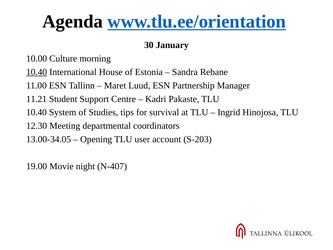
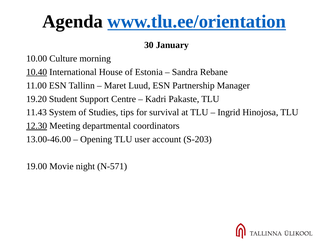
11.21: 11.21 -> 19.20 (37, 99)
10.40: 10.40 -> 11.43 (37, 112)
12.30 underline: none -> present (37, 126)
13.00-34.05: 13.00-34.05 -> 13.00-46.00 (49, 139)
N-407: N-407 -> N-571 (112, 166)
